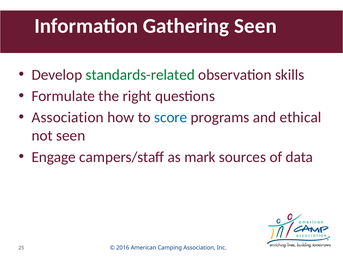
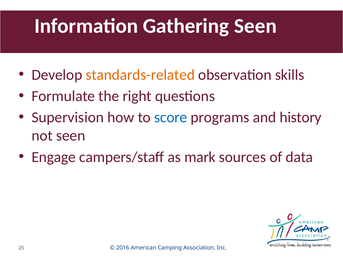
standards-related colour: green -> orange (140, 75)
Association: Association -> Supervision (68, 118)
ethical: ethical -> history (301, 118)
